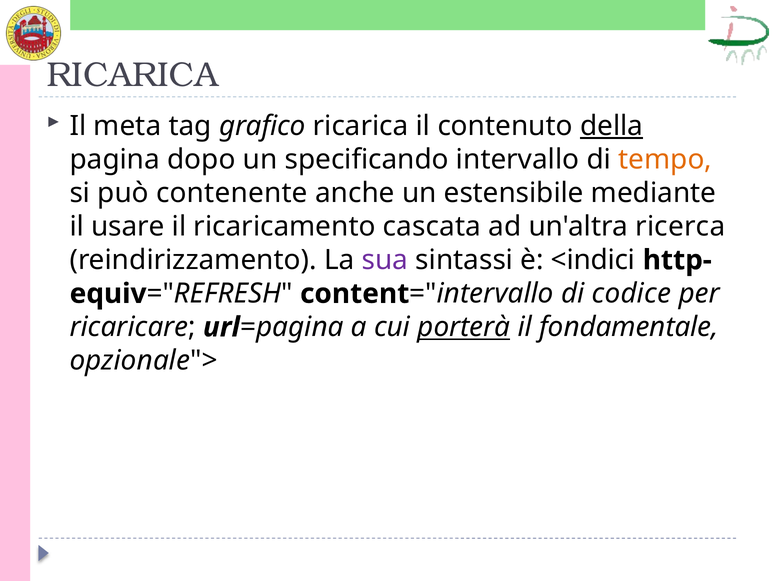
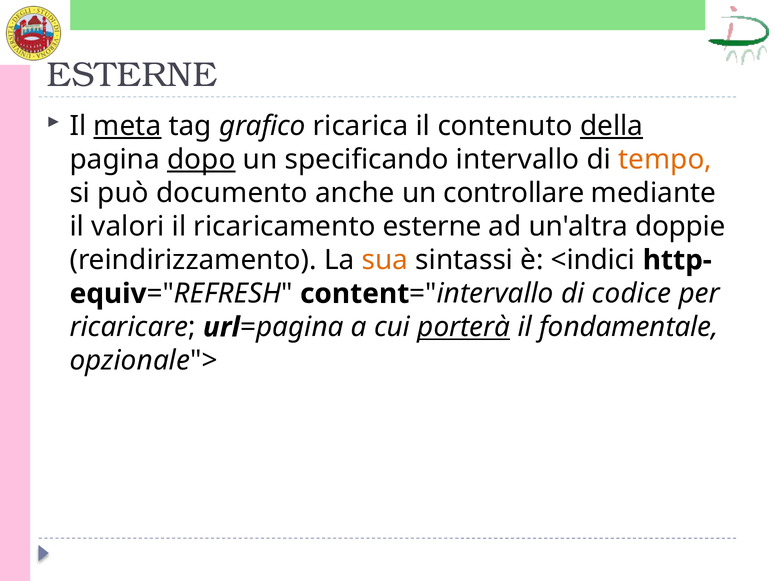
RICARICA: RICARICA -> ESTERNE (132, 75)
meta underline: none -> present (127, 126)
dopo underline: none -> present (201, 160)
contenente: contenente -> documento (232, 193)
estensibile: estensibile -> controllare (514, 193)
usare: usare -> valori (128, 227)
ricaricamento cascata: cascata -> esterne (432, 227)
ricerca: ricerca -> doppie (680, 227)
sua colour: purple -> orange (385, 260)
